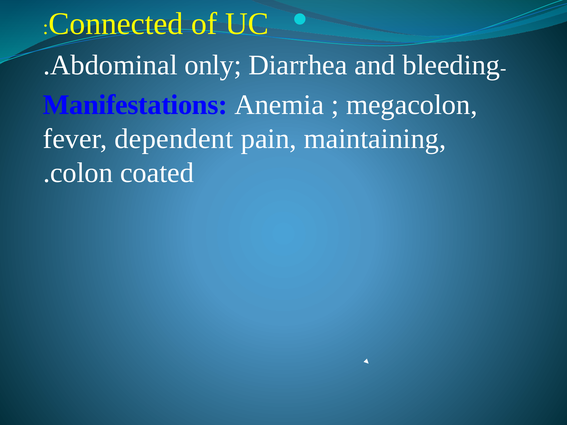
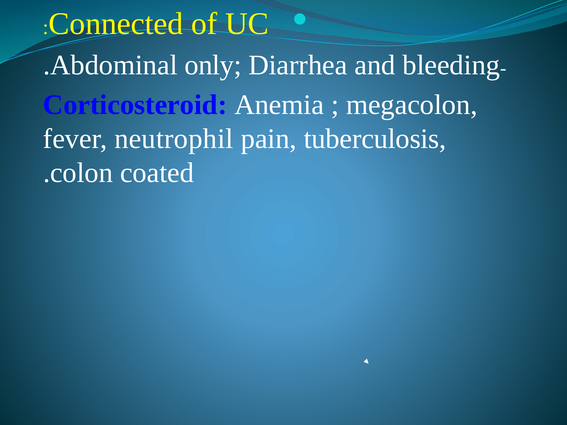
Manifestations: Manifestations -> Corticosteroid (135, 105)
dependent: dependent -> neutrophil (174, 139)
maintaining: maintaining -> tuberculosis (375, 139)
